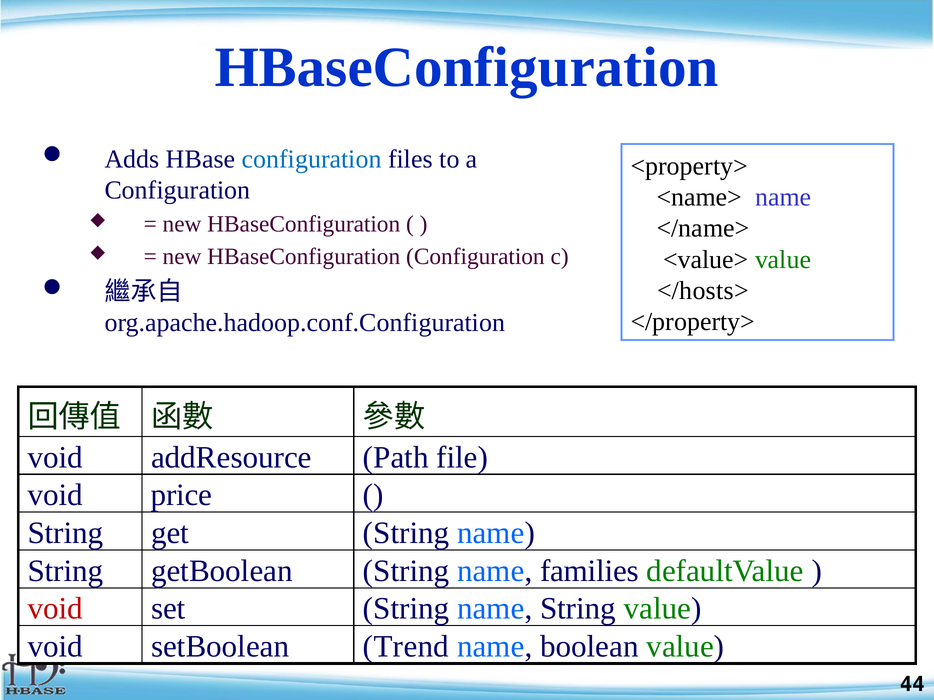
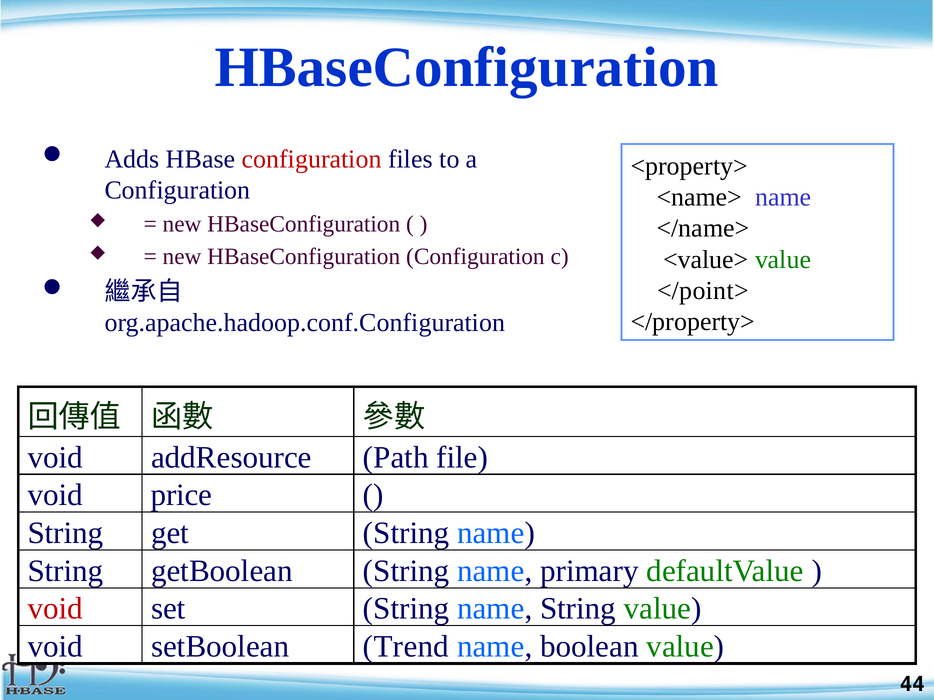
configuration colour: blue -> red (312, 159)
</hosts>: </hosts> -> </point> (703, 291)
families: families -> primary (589, 571)
